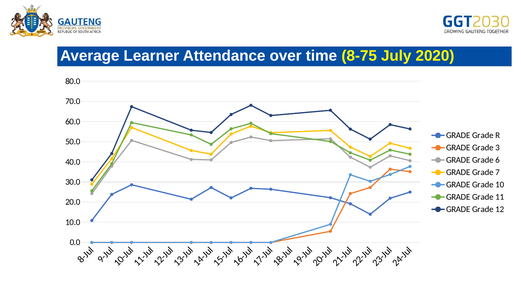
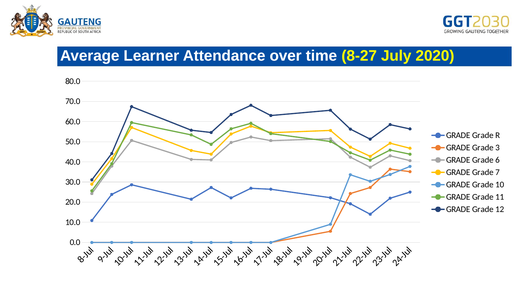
8-75: 8-75 -> 8-27 (359, 56)
